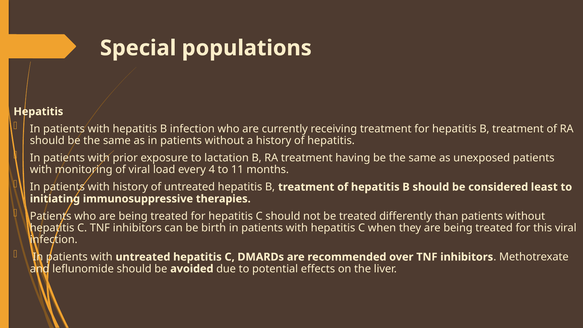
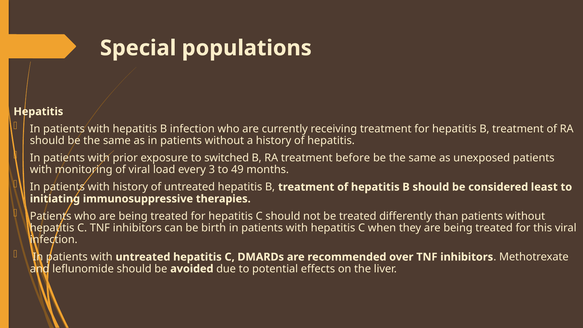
lactation: lactation -> switched (227, 158)
having: having -> before (353, 158)
4: 4 -> 3 (212, 170)
11: 11 -> 49 (237, 170)
